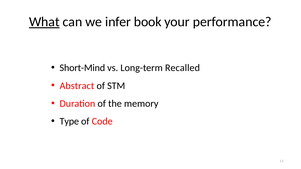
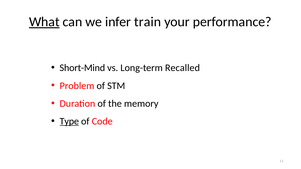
book: book -> train (148, 22)
Abstract: Abstract -> Problem (77, 86)
Type underline: none -> present (69, 121)
